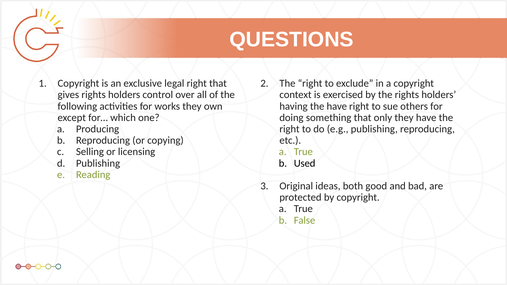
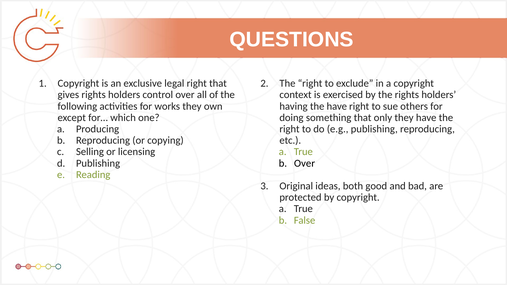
Used: Used -> Over (305, 163)
